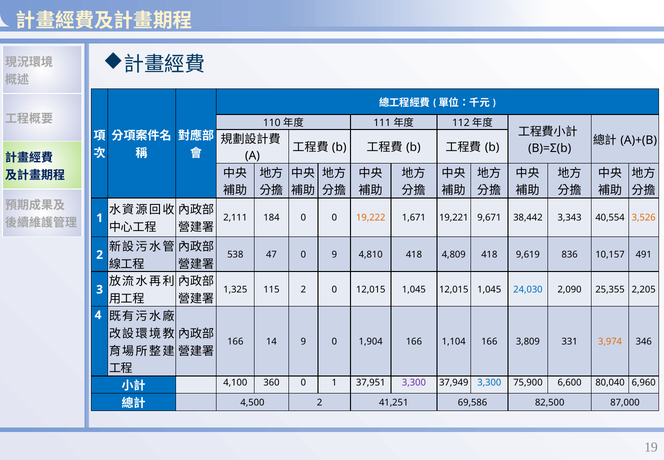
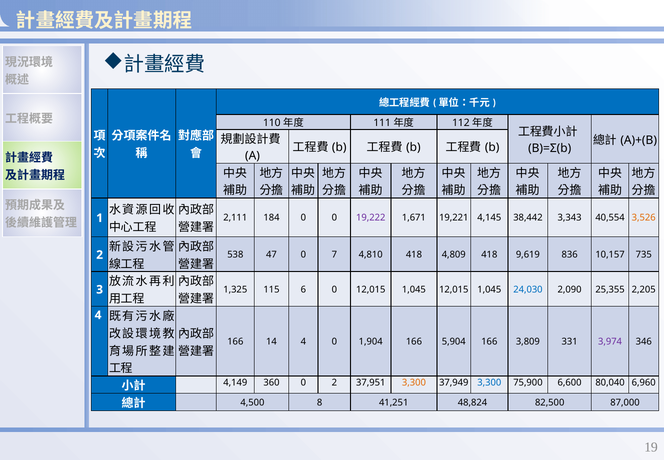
19,222 colour: orange -> purple (371, 218)
9,671: 9,671 -> 4,145 (489, 218)
0 9: 9 -> 7 (334, 255)
491: 491 -> 735 (644, 255)
115 2: 2 -> 6 (303, 289)
14 9: 9 -> 4 (303, 341)
1,104: 1,104 -> 5,904 (454, 341)
3,974 colour: orange -> purple (610, 341)
4,100: 4,100 -> 4,149 (235, 383)
0 1: 1 -> 2 (334, 383)
3,300 colour: purple -> orange (414, 383)
4,500 2: 2 -> 8 (320, 402)
69,586: 69,586 -> 48,824 (472, 402)
